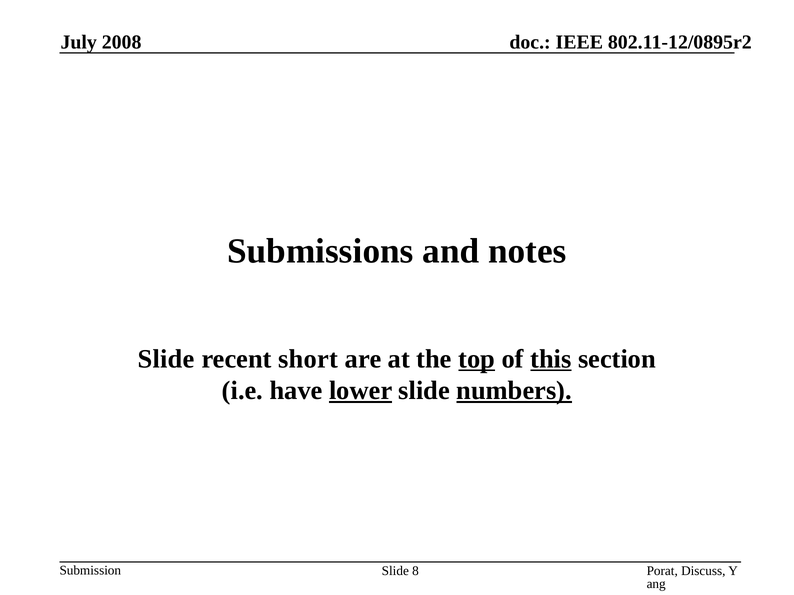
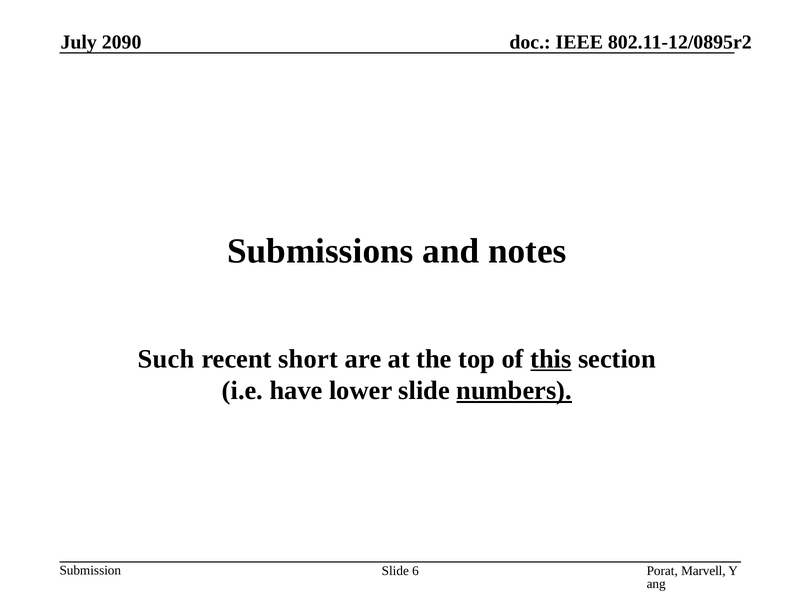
2008: 2008 -> 2090 (122, 42)
Slide: Slide -> Such (166, 359)
top underline: present -> none (477, 359)
lower underline: present -> none (361, 391)
Discuss: Discuss -> Marvell (703, 571)
8: 8 -> 6 (415, 571)
